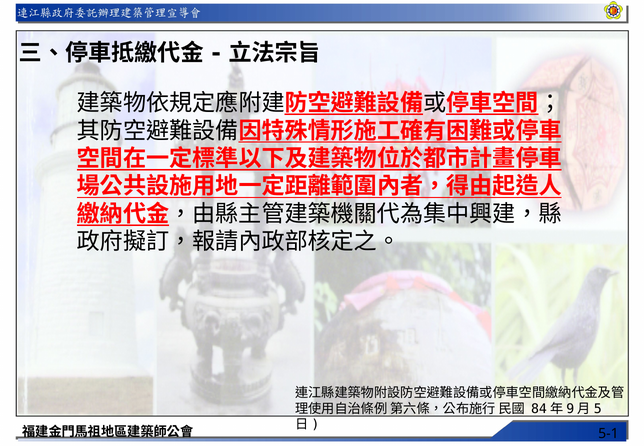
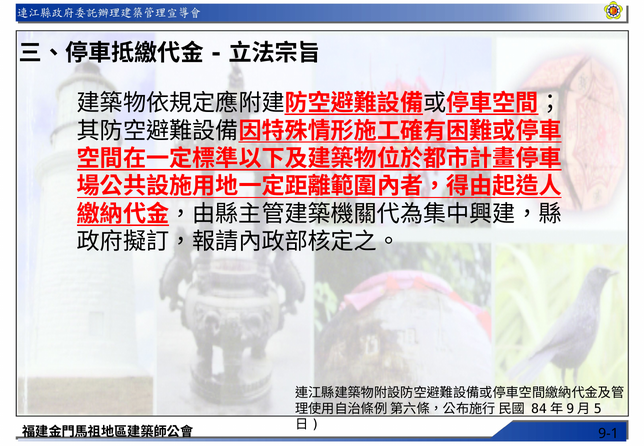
5-1: 5-1 -> 9-1 (608, 433)
